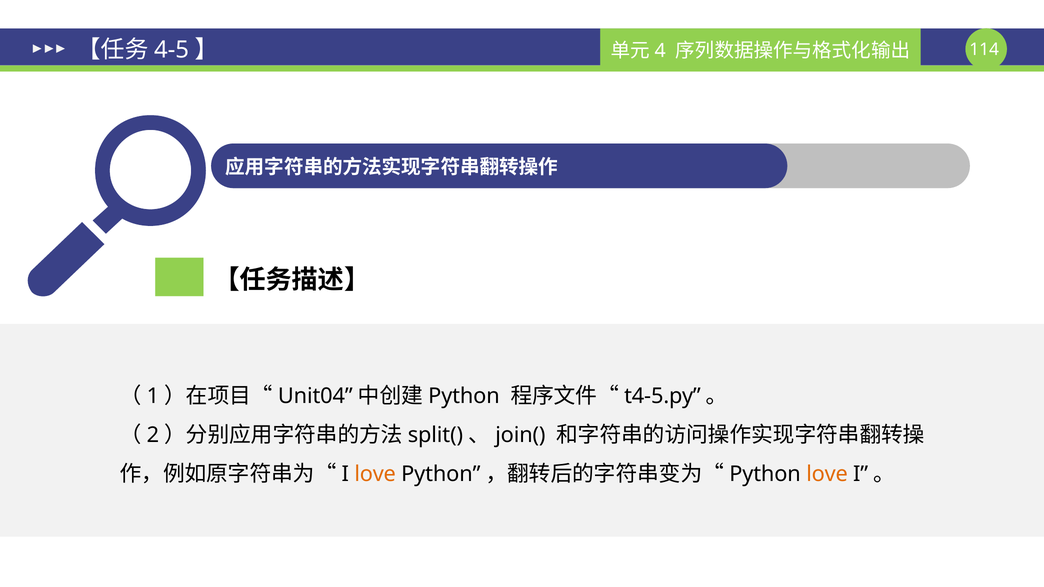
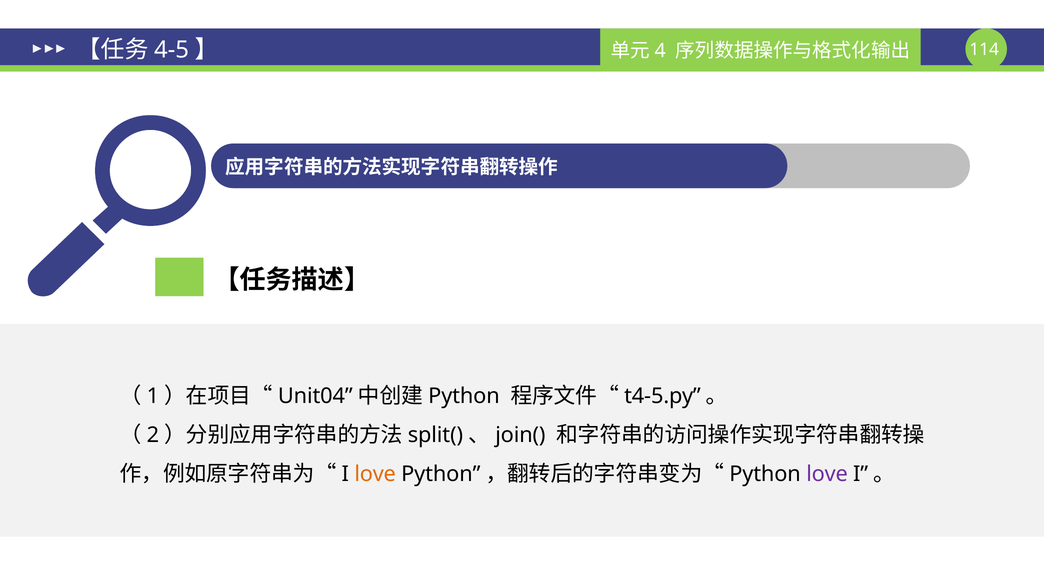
love colour: orange -> purple (827, 474)
